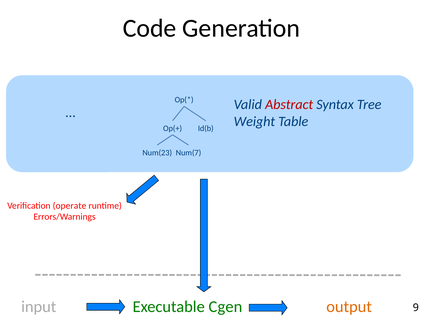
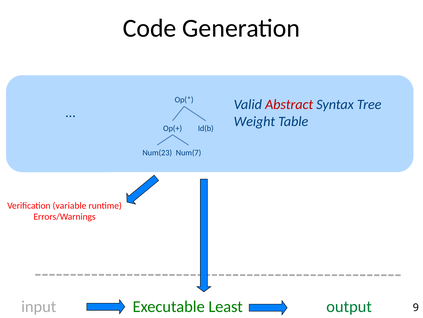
operate: operate -> variable (69, 205)
Cgen: Cgen -> Least (226, 306)
output colour: orange -> green (349, 306)
